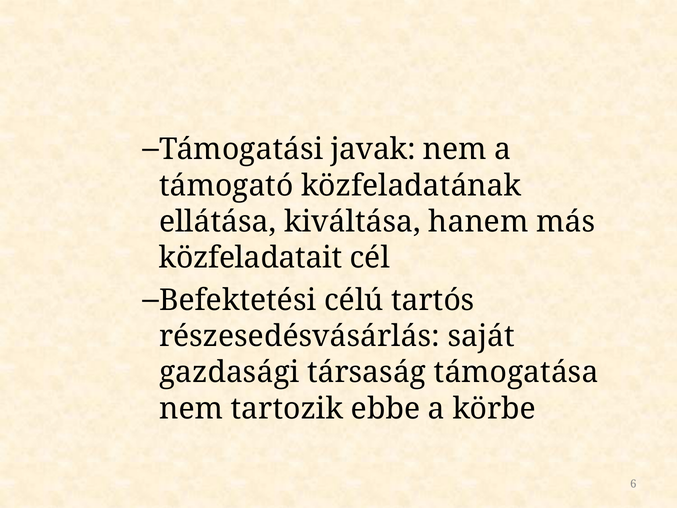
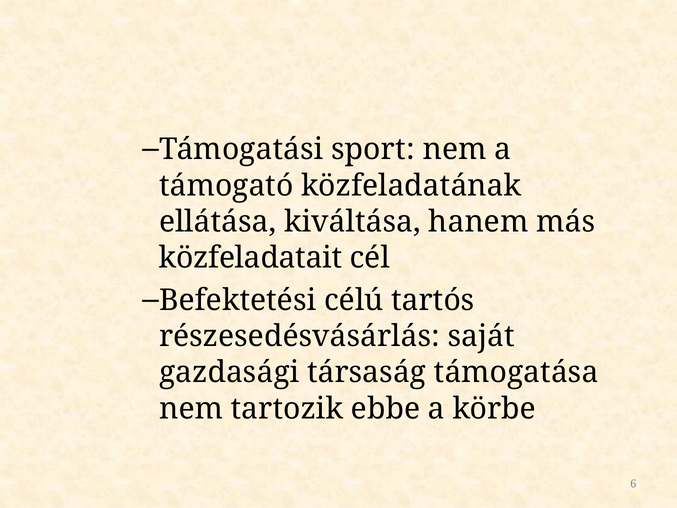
javak: javak -> sport (373, 149)
